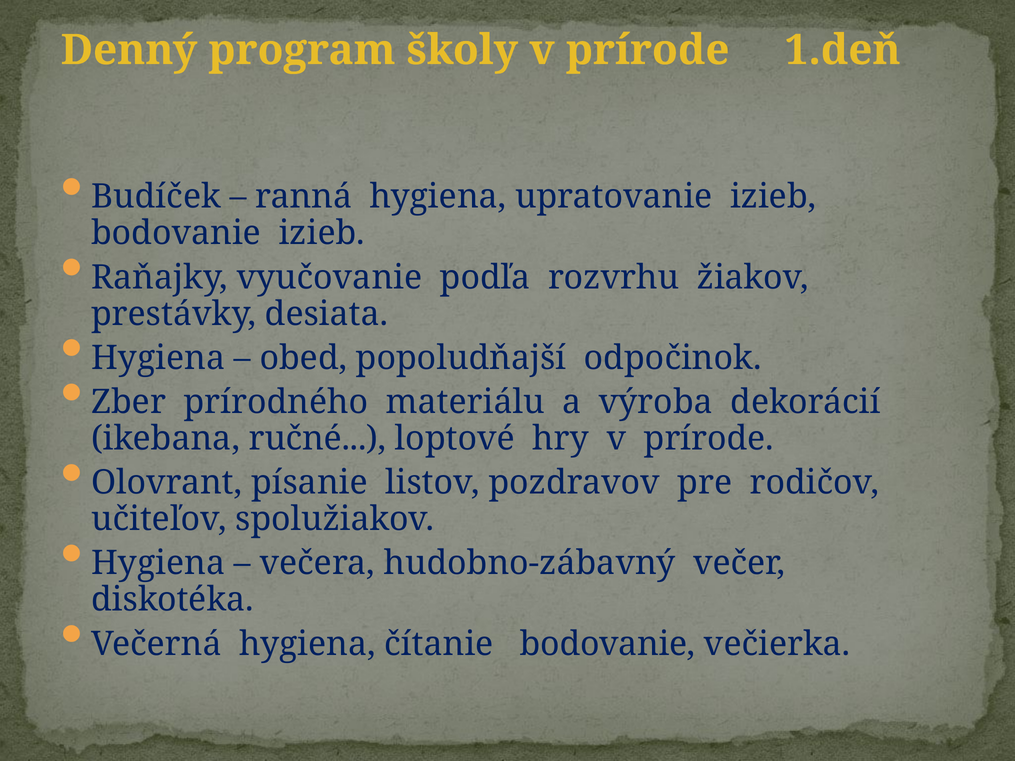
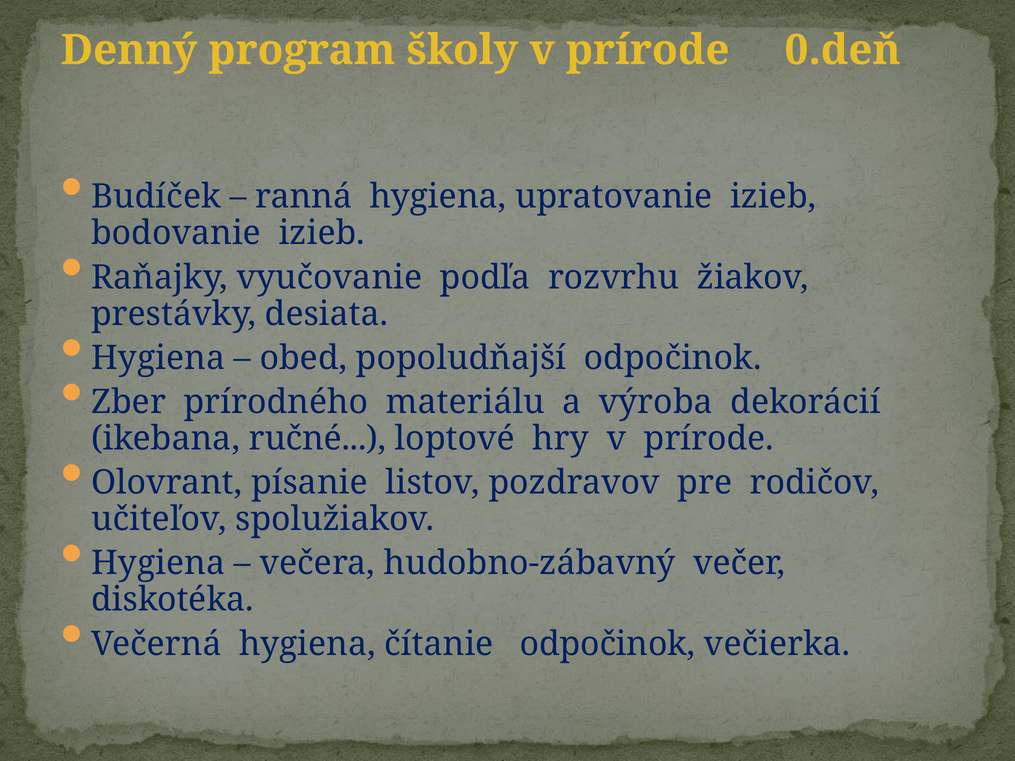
1.deň: 1.deň -> 0.deň (843, 50)
čítanie bodovanie: bodovanie -> odpočinok (608, 644)
